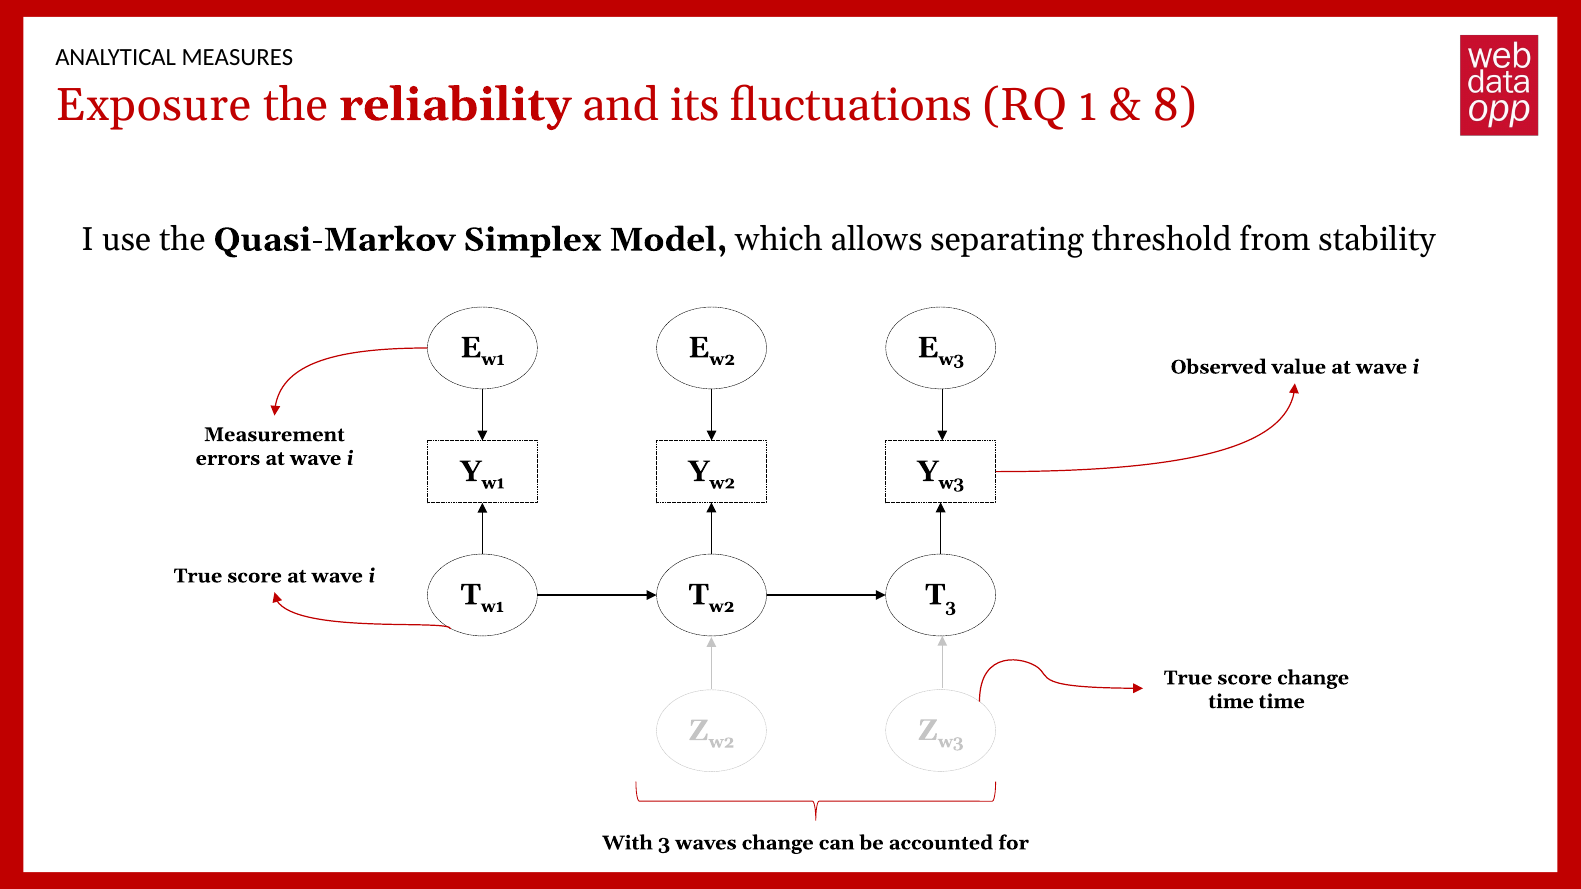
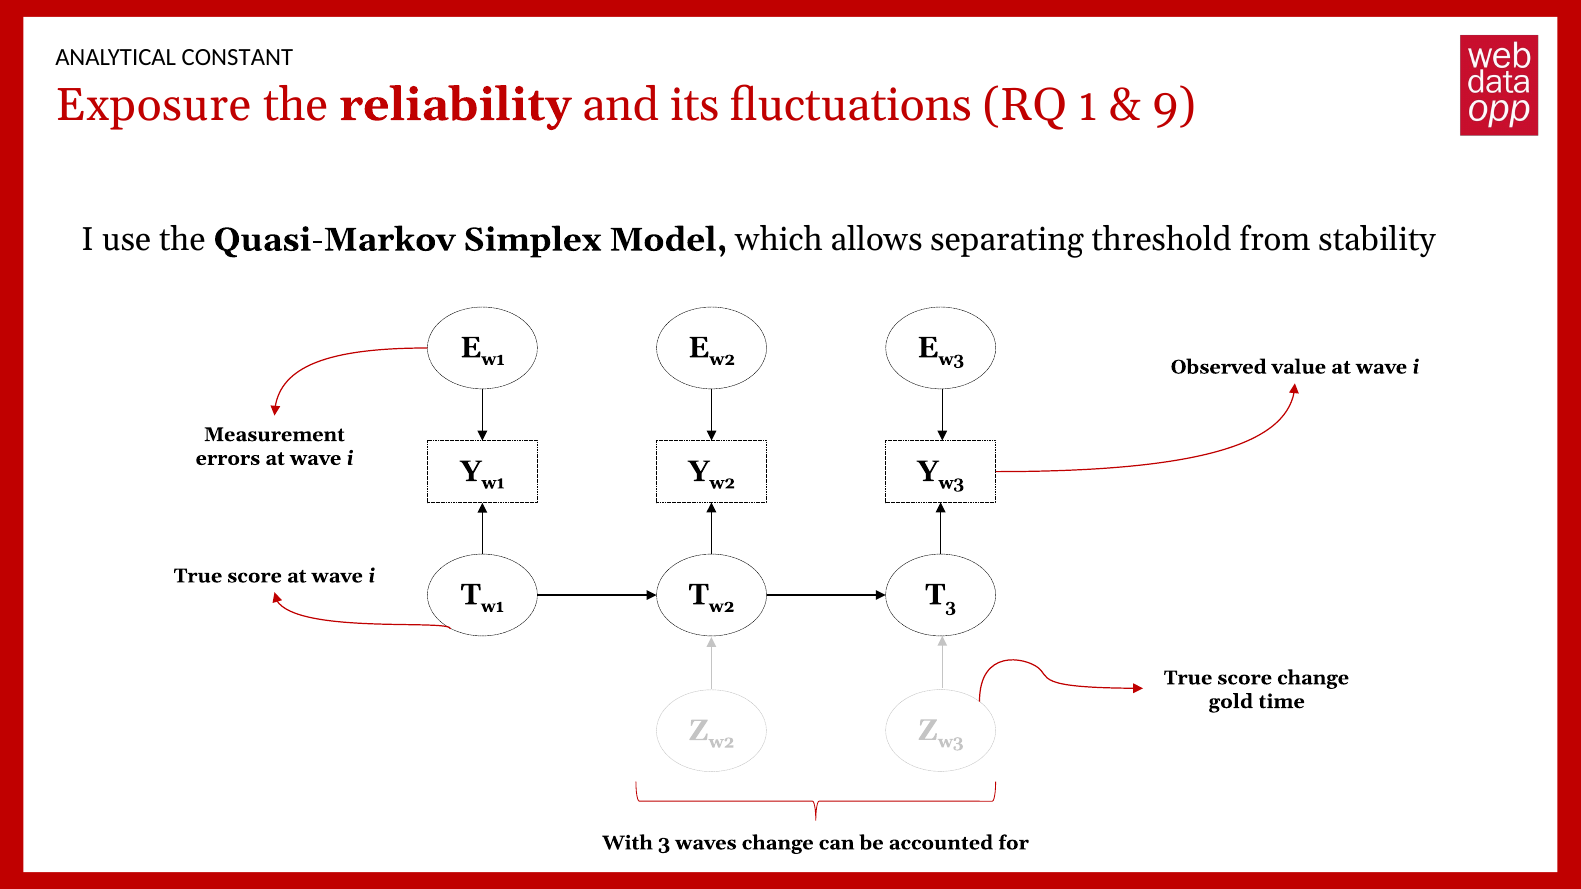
MEASURES: MEASURES -> CONSTANT (237, 57)
8: 8 -> 9 (1174, 105)
time: time -> gold (1231, 702)
